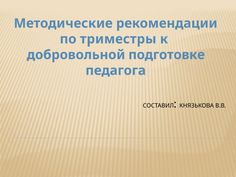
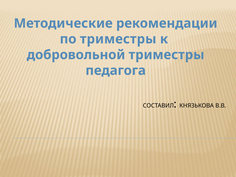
добровольной подготовке: подготовке -> триместры (166, 55)
